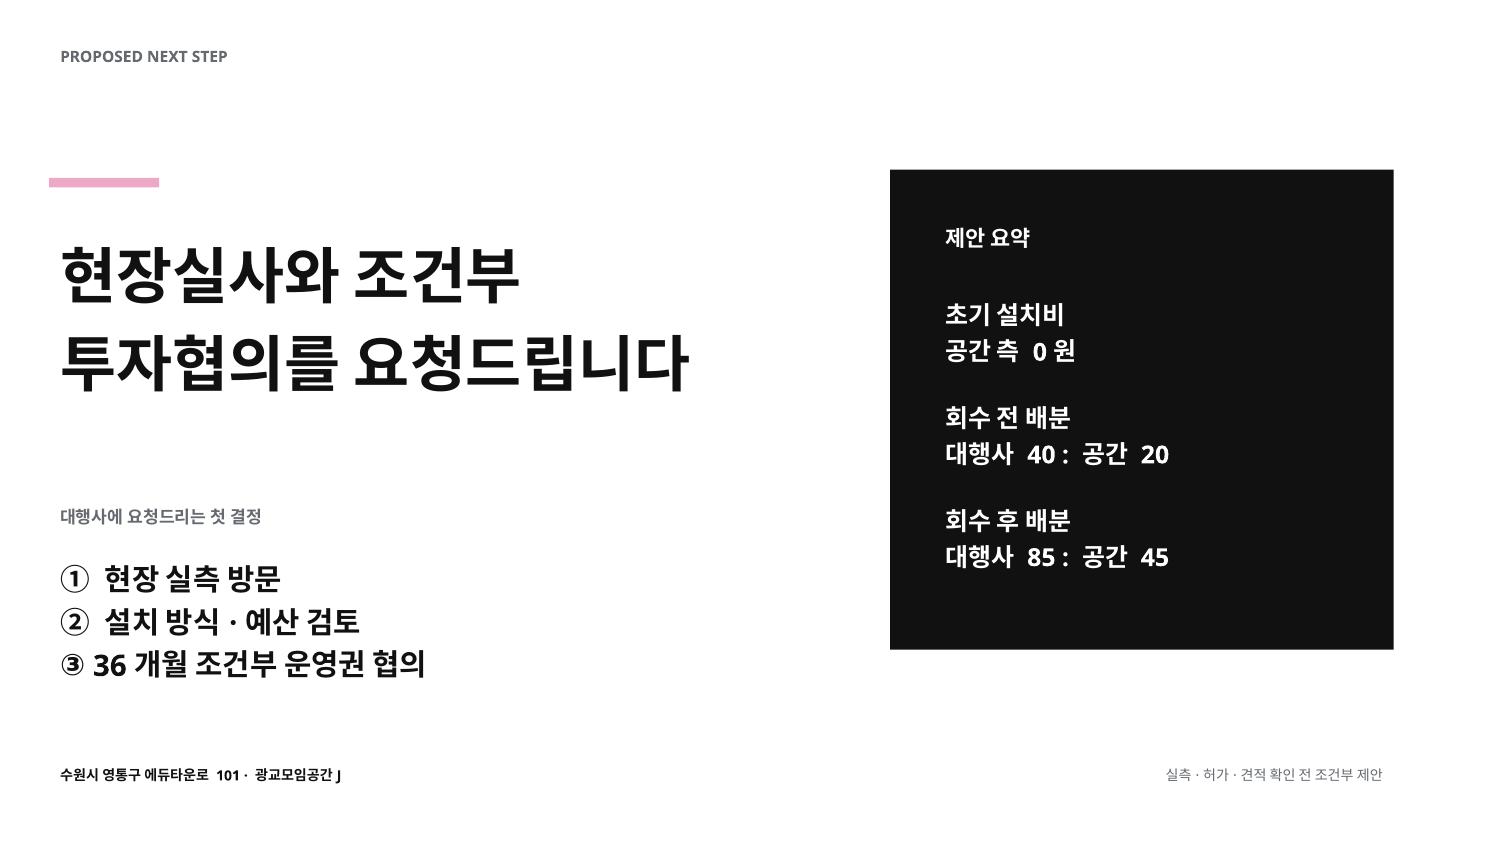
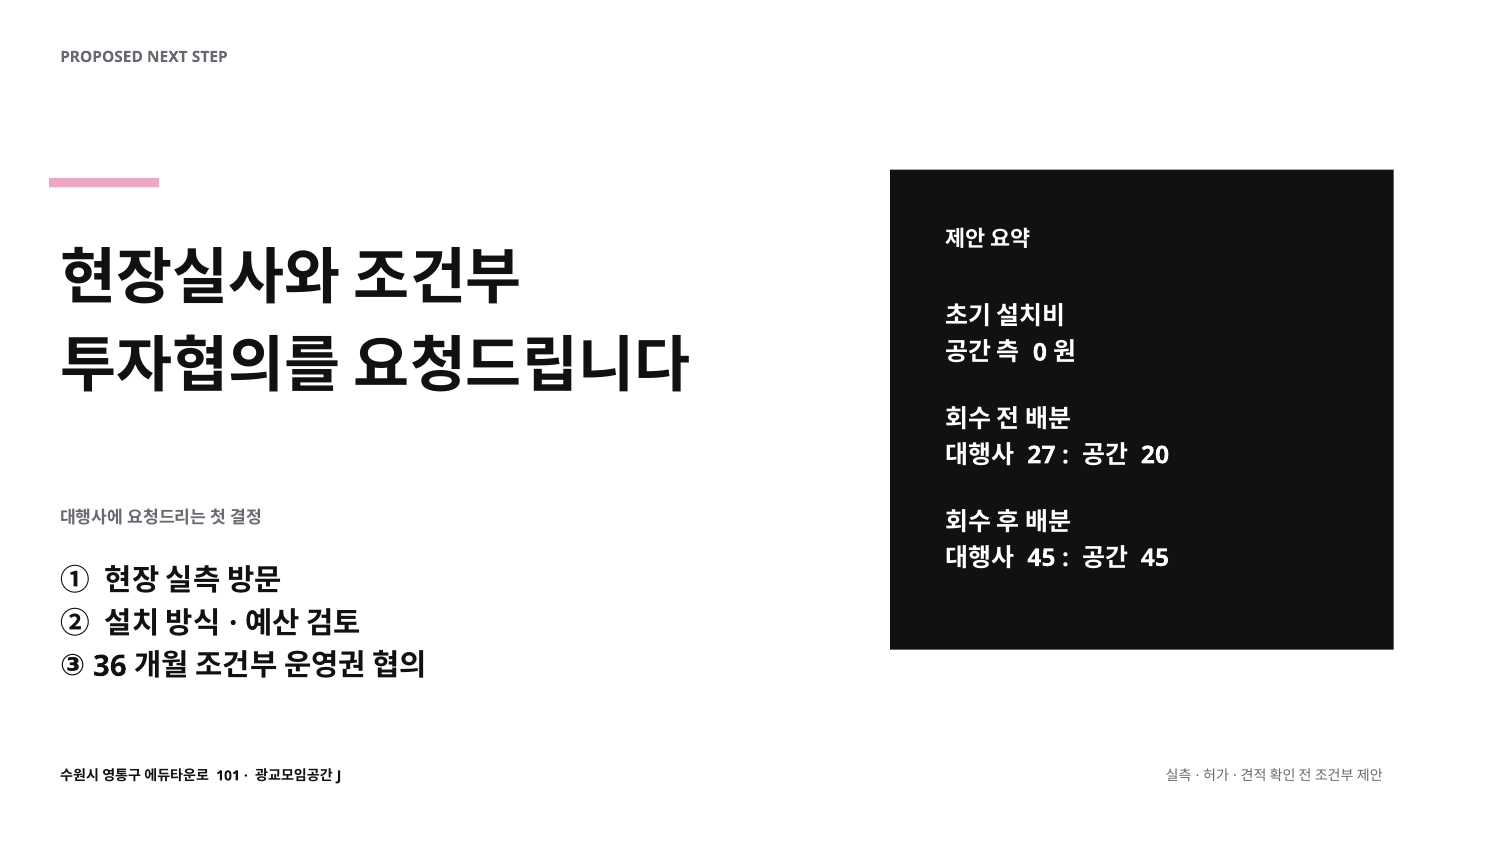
40: 40 -> 27 (1041, 455)
85: 85 -> 45 (1041, 558)
